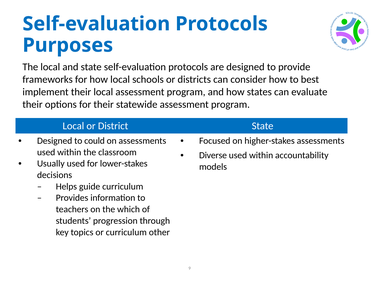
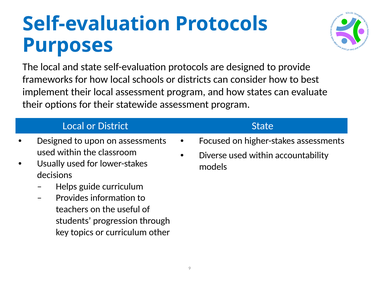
could: could -> upon (94, 141)
which: which -> useful (129, 210)
